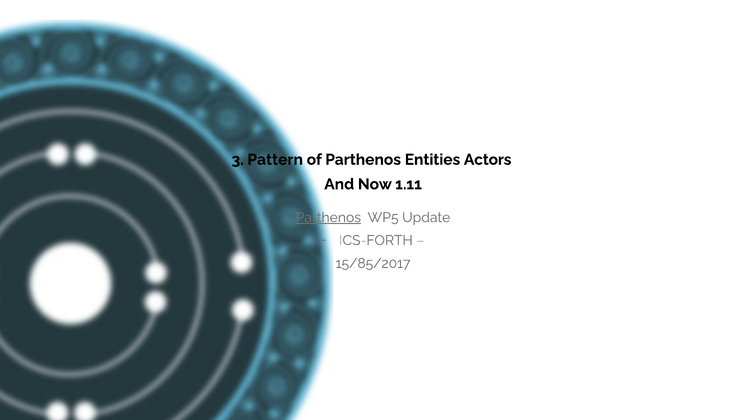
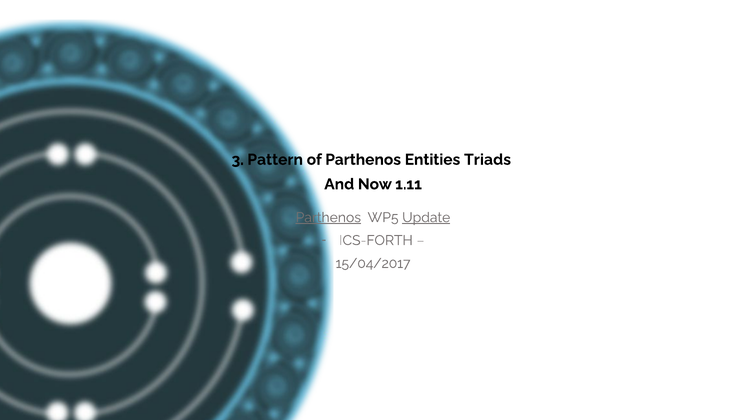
Actors: Actors -> Triads (488, 159)
Update underline: none -> present (426, 217)
15/85/2017: 15/85/2017 -> 15/04/2017 (373, 263)
